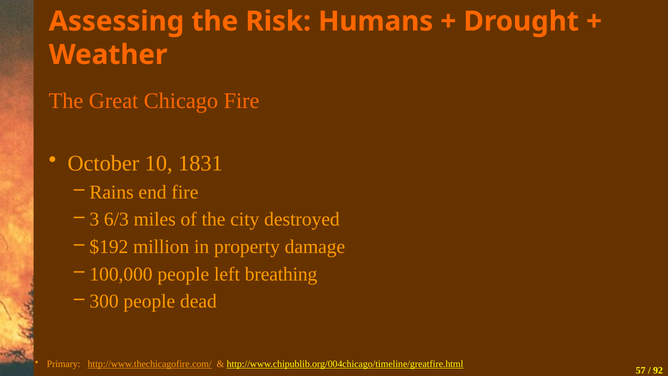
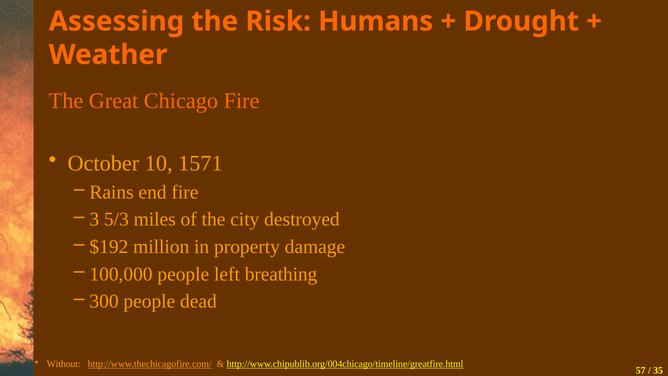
1831: 1831 -> 1571 (200, 163)
6/3: 6/3 -> 5/3 (116, 219)
Primary: Primary -> Without (64, 364)
92: 92 -> 35 (658, 370)
